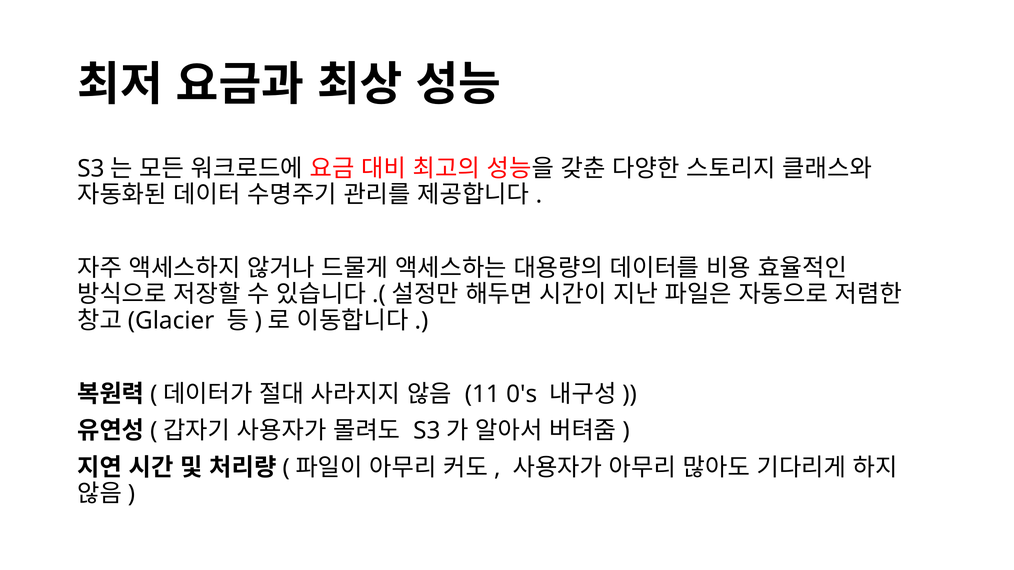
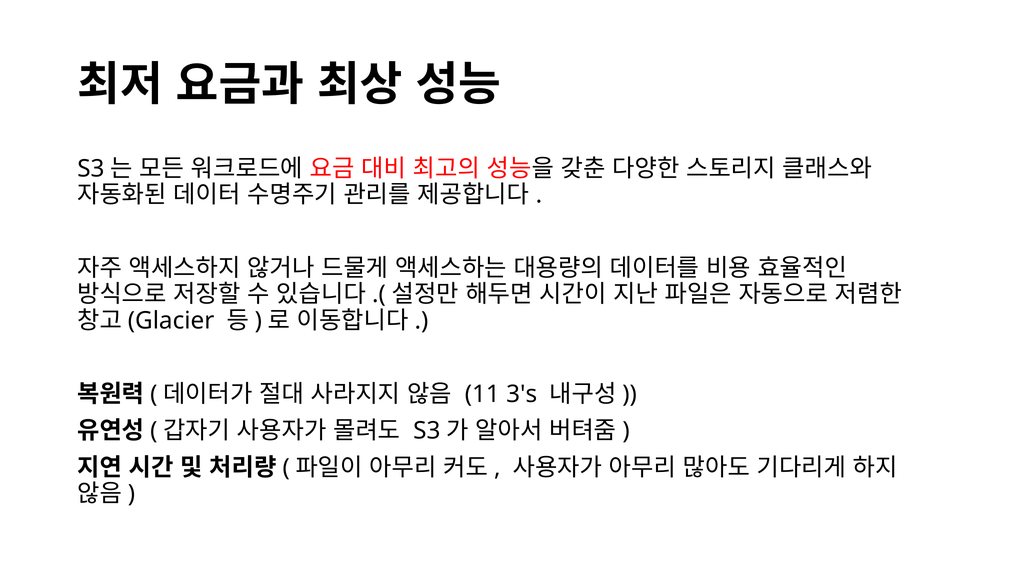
0's: 0's -> 3's (522, 394)
